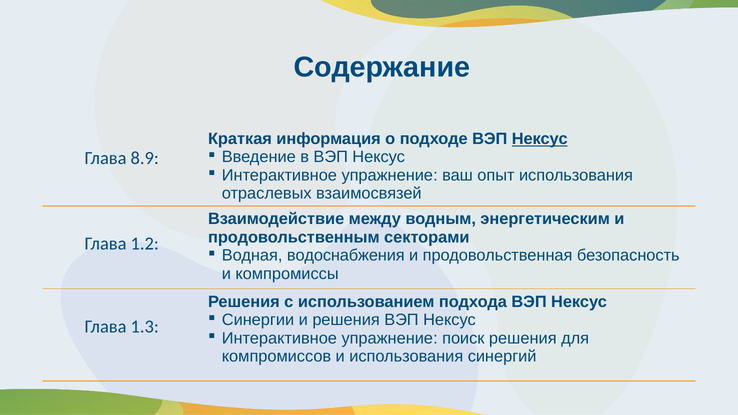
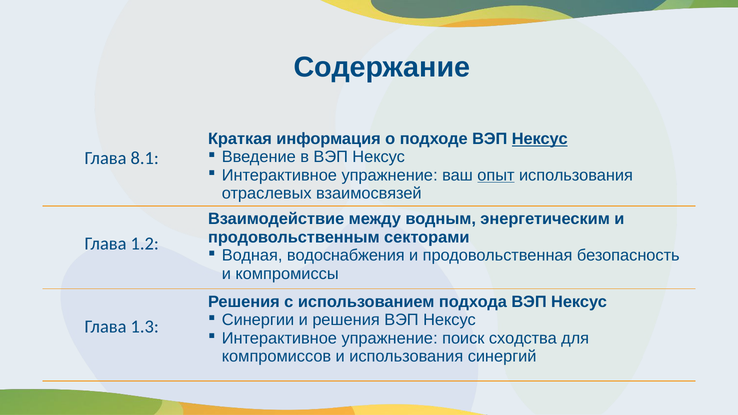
8.9: 8.9 -> 8.1 (145, 158)
опыт underline: none -> present (496, 175)
поиск решения: решения -> сходства (523, 338)
